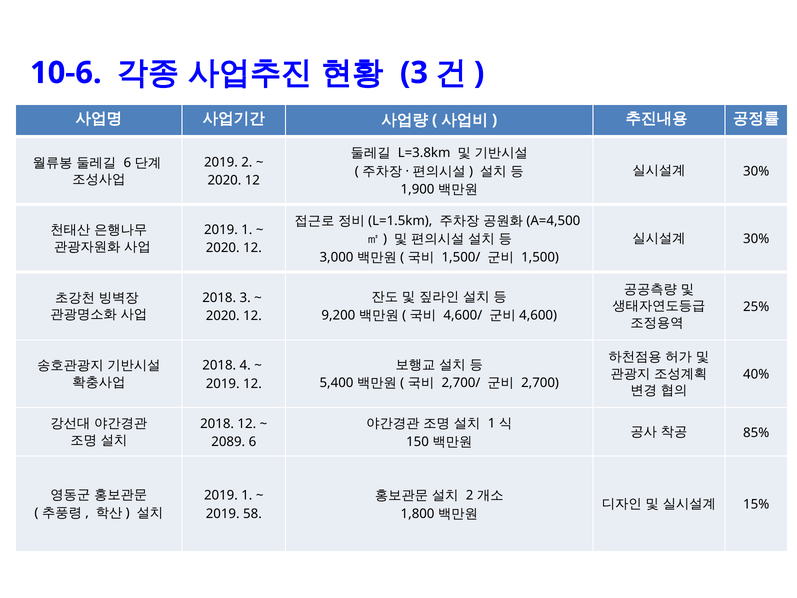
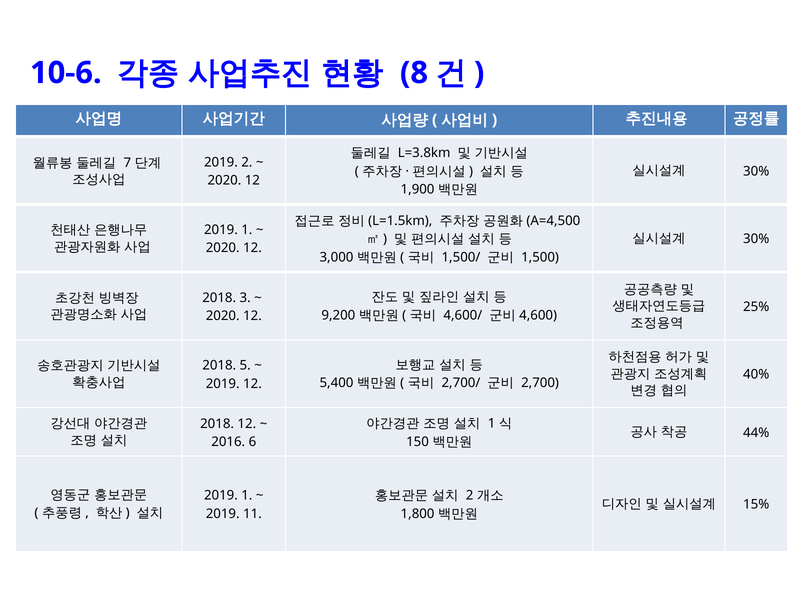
3: 3 -> 8 (414, 73)
6: 6 -> 7 (127, 163)
4: 4 -> 5 (245, 365)
85%: 85% -> 44% (756, 433)
2089: 2089 -> 2016 (228, 442)
58: 58 -> 11 (252, 513)
